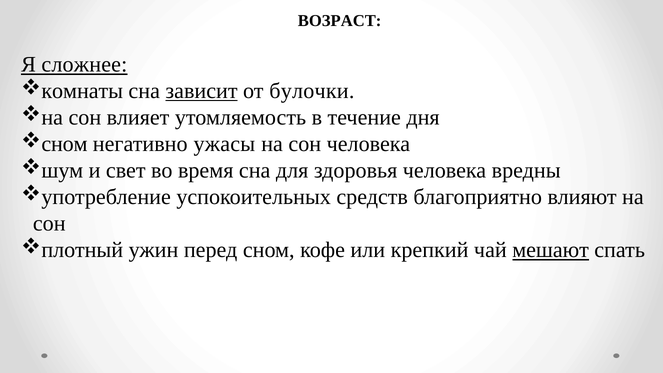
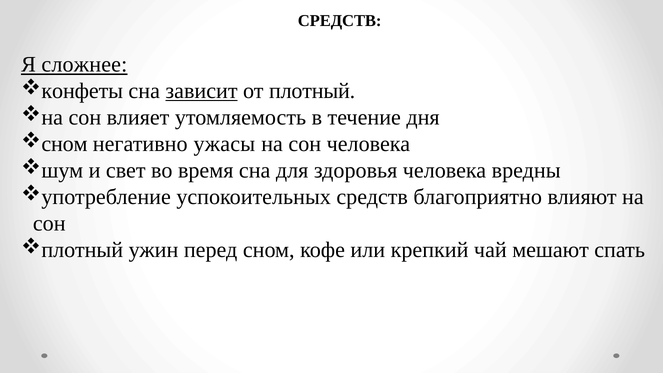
ВОЗРАСТ: ВОЗРАСТ -> СРЕДСТВ (340, 21)
комнаты: комнаты -> конфеты (82, 91)
от булочки: булочки -> плотный (312, 91)
мешают underline: present -> none (551, 250)
